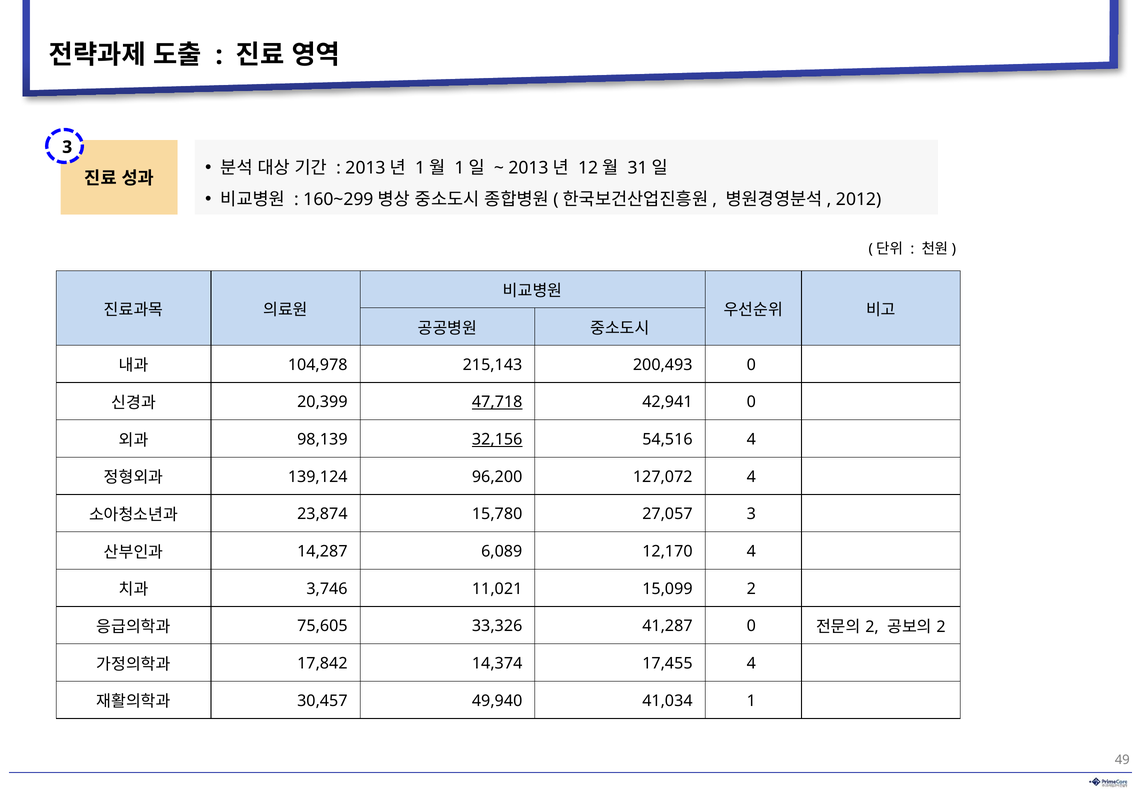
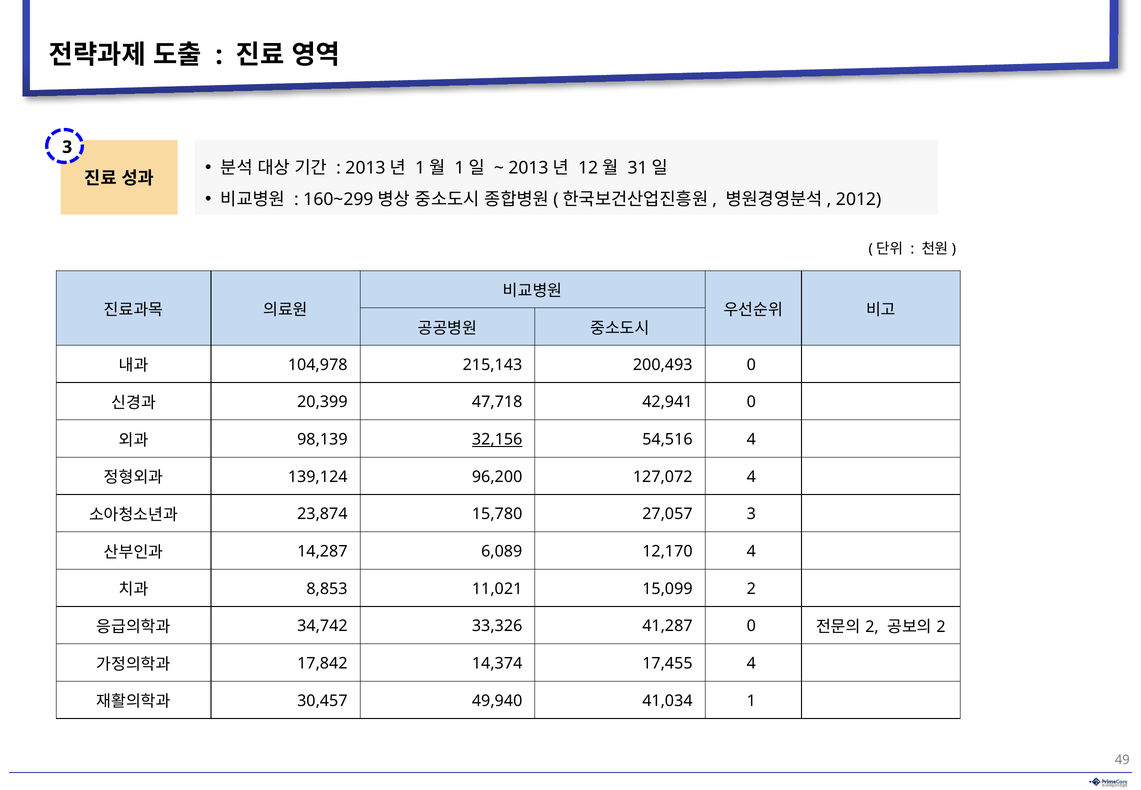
47,718 underline: present -> none (497, 402)
3,746: 3,746 -> 8,853 (327, 589)
75,605: 75,605 -> 34,742 (322, 626)
